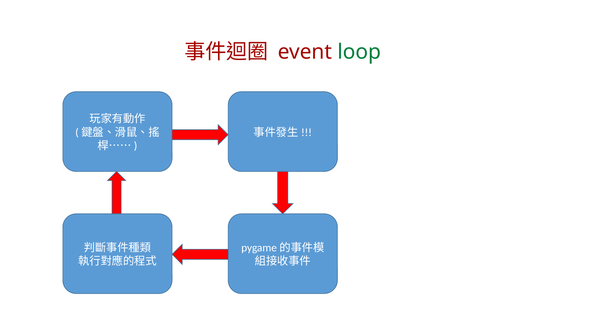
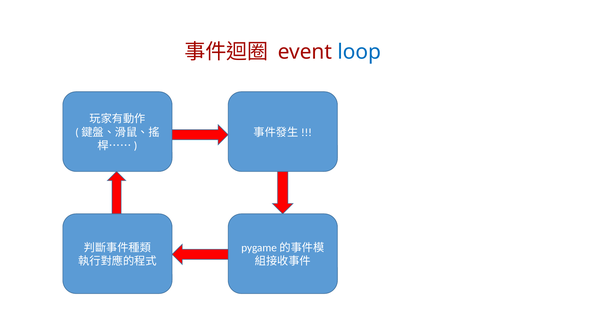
loop colour: green -> blue (359, 52)
